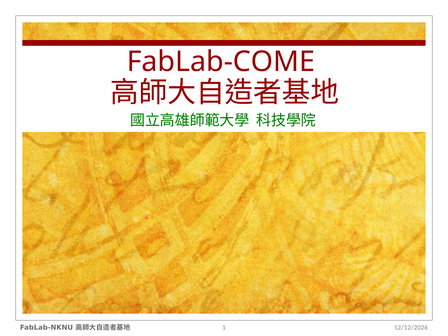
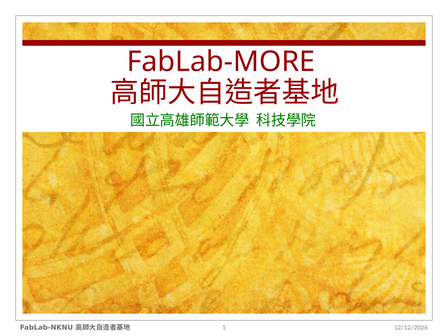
FabLab-COME: FabLab-COME -> FabLab-MORE (221, 62)
